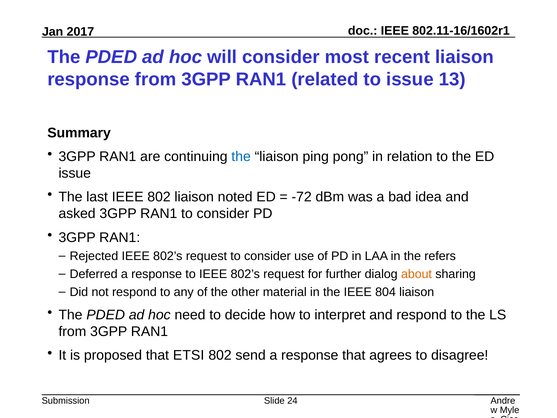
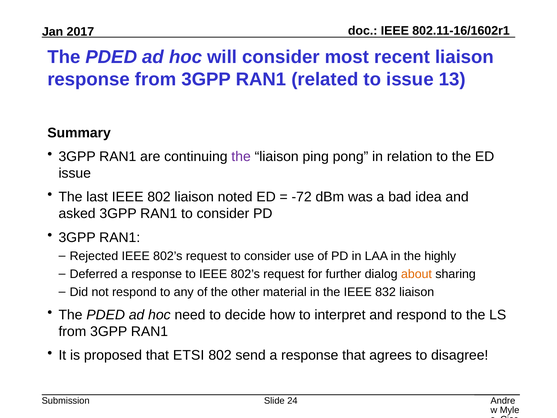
the colour: blue -> purple (241, 156)
refers: refers -> highly (440, 256)
804: 804 -> 832 (385, 292)
